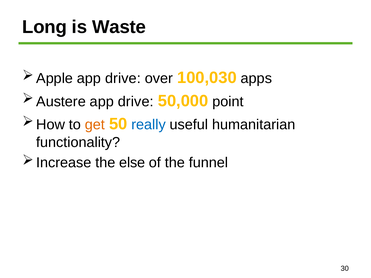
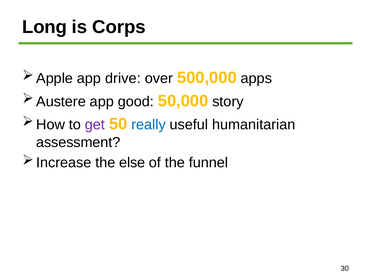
Waste: Waste -> Corps (119, 27)
100,030: 100,030 -> 500,000 (207, 78)
drive: drive -> good (136, 102)
point: point -> story (228, 102)
get colour: orange -> purple (95, 125)
functionality: functionality -> assessment (78, 142)
